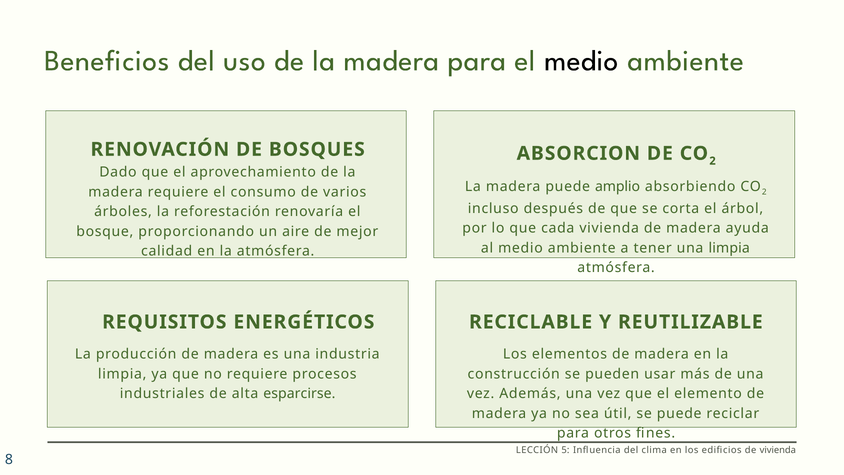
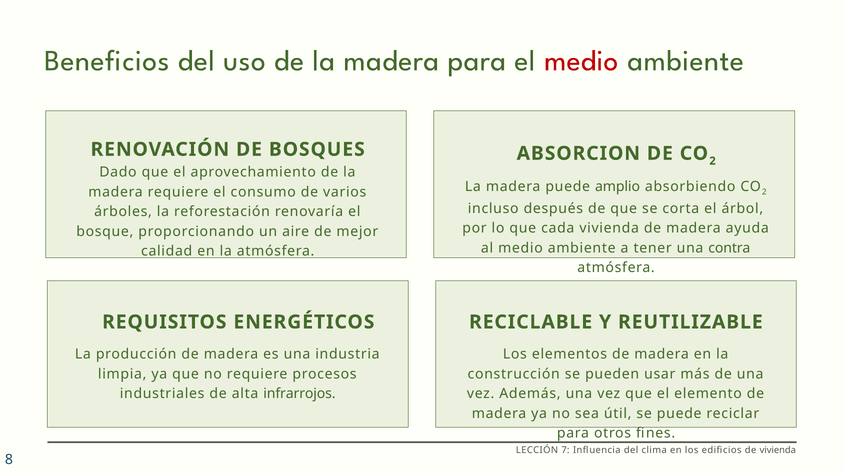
medio colour: black -> red (581, 61)
una limpia: limpia -> contra (729, 248)
esparcirse: esparcirse -> infrarrojos (299, 393)
5: 5 -> 7 (565, 450)
